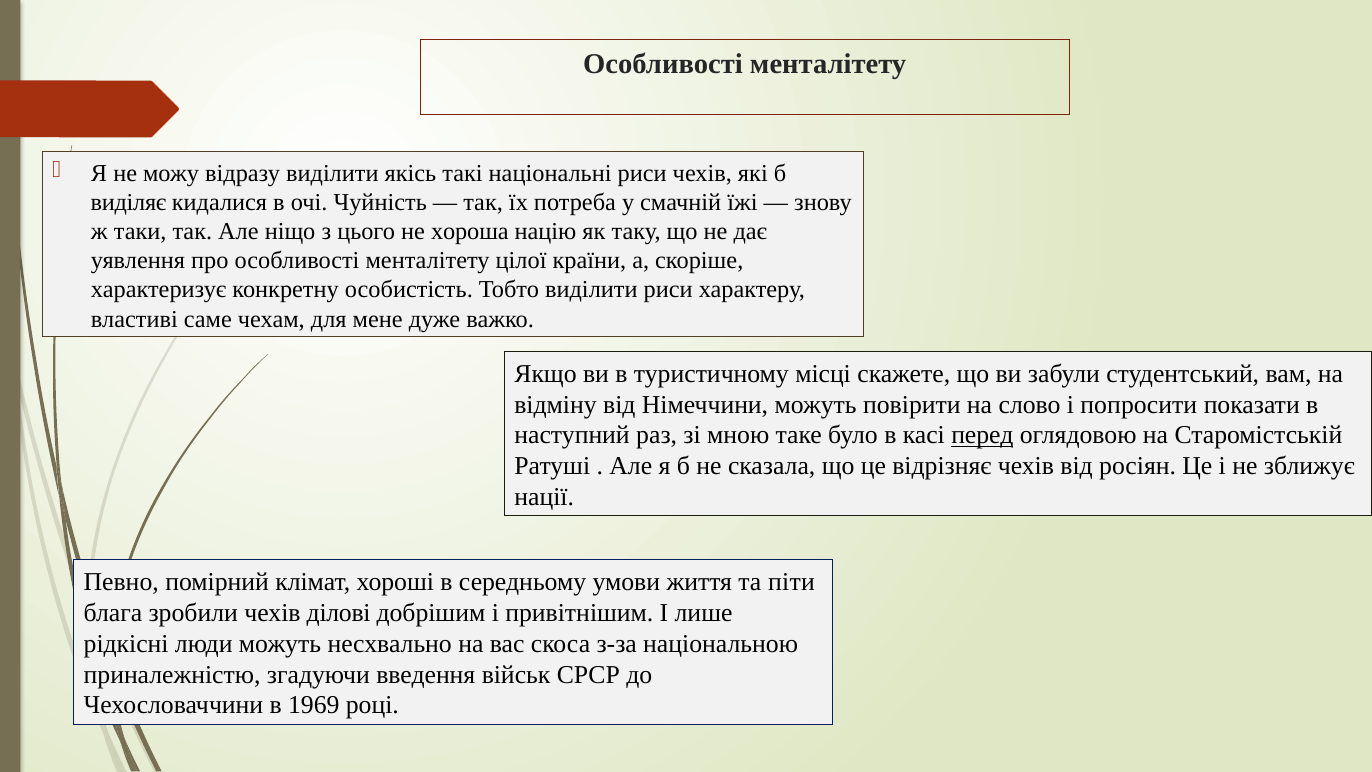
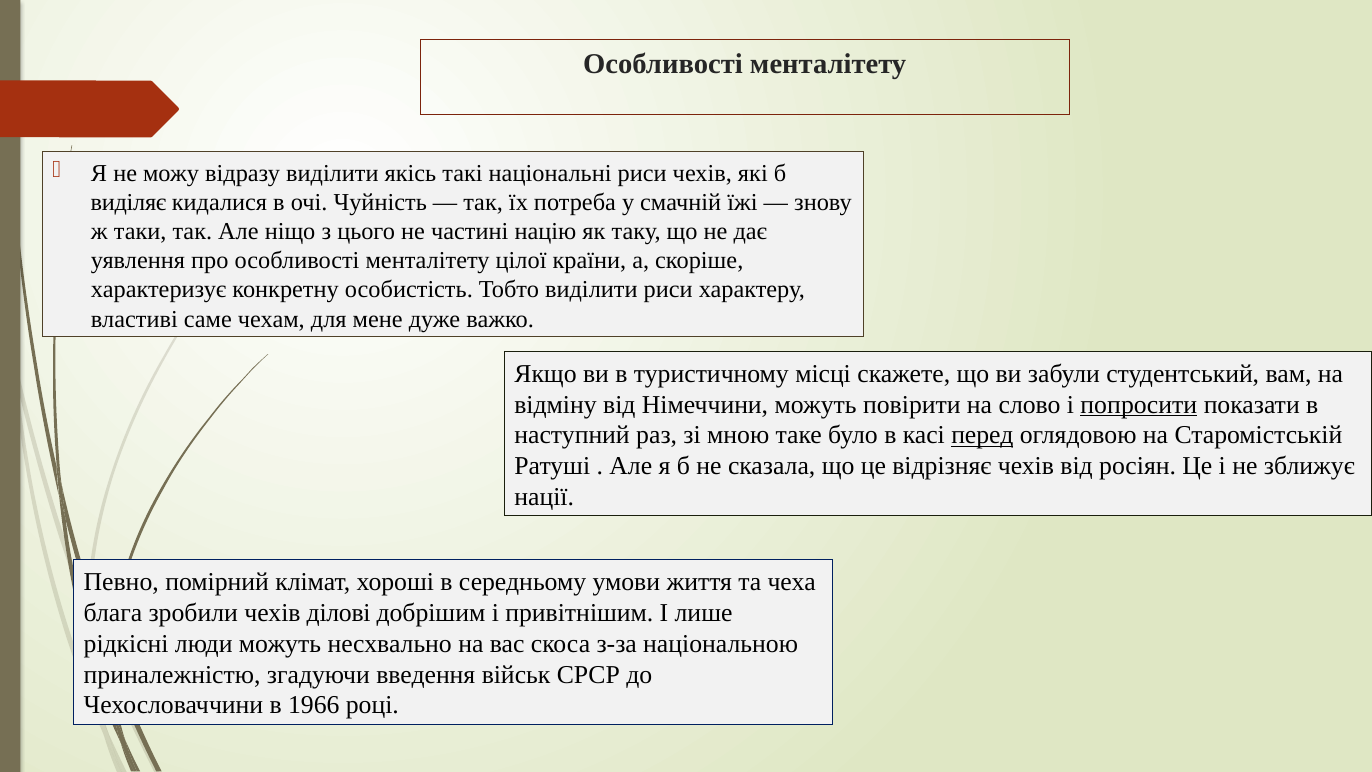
хороша: хороша -> частині (470, 231)
попросити underline: none -> present (1139, 404)
піти: піти -> чеха (792, 582)
1969: 1969 -> 1966 (314, 705)
